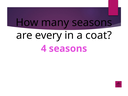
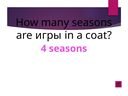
every: every -> игры (48, 35)
